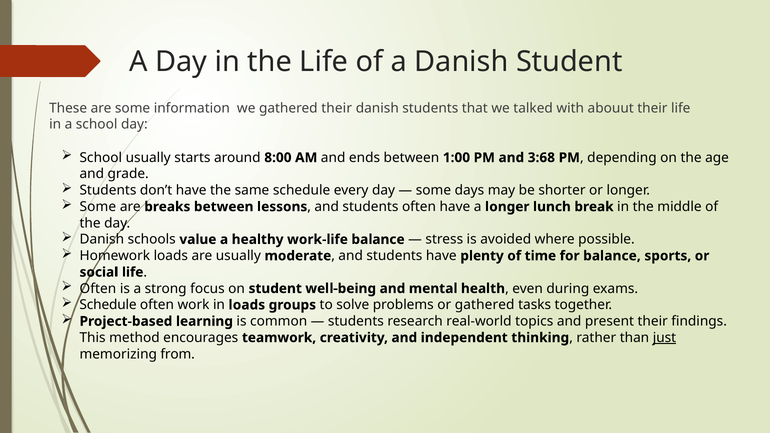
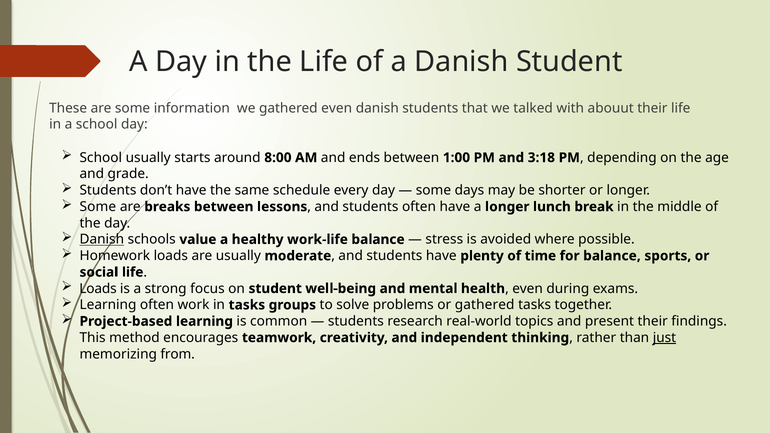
gathered their: their -> even (337, 108)
3:68: 3:68 -> 3:18 (541, 158)
Danish underline: none -> present (102, 240)
Often: Often -> Loads (98, 289)
Schedule: Schedule -> Learning (108, 305)
in loads: loads -> tasks (247, 305)
